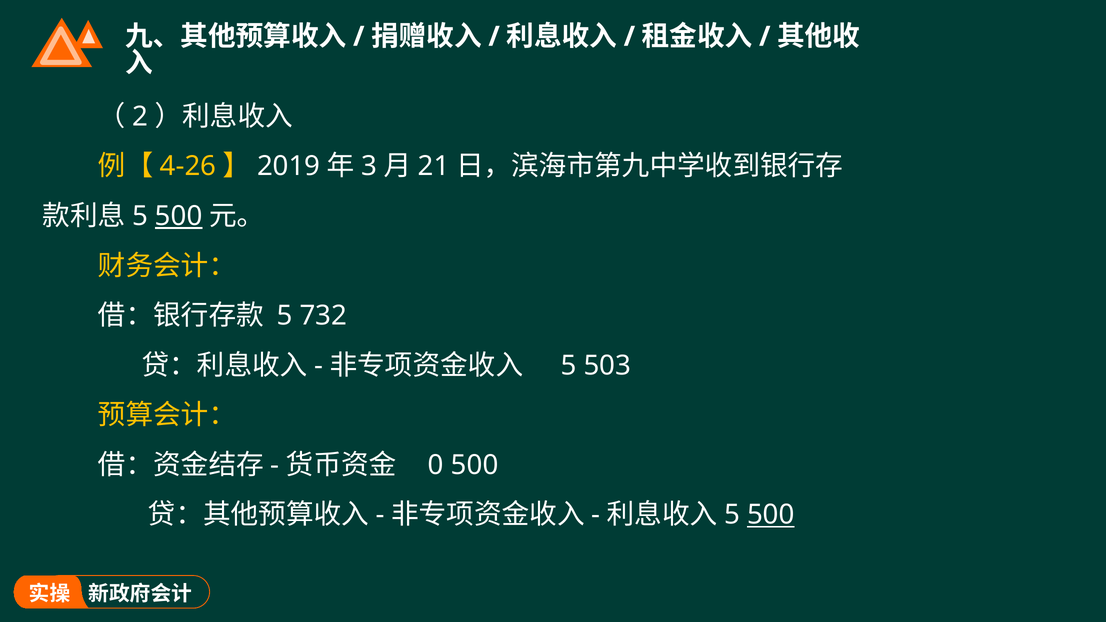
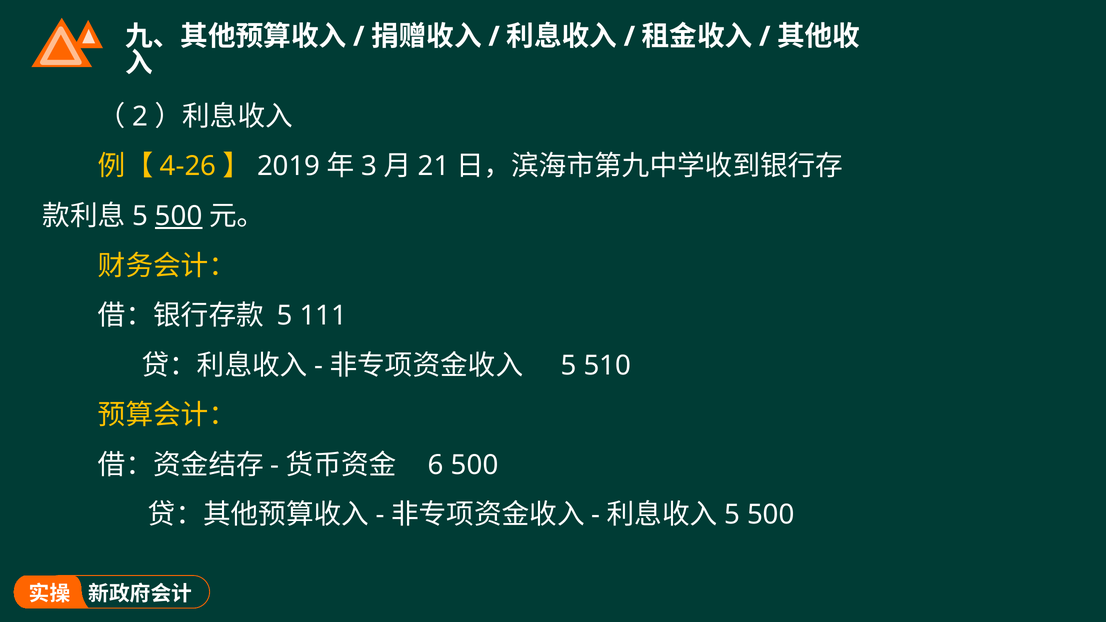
732: 732 -> 111 (323, 316)
503: 503 -> 510 (607, 365)
0: 0 -> 6 (436, 465)
500 underline: present -> none (771, 515)
